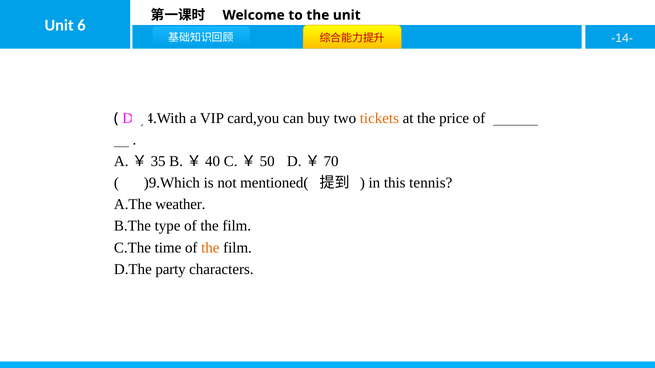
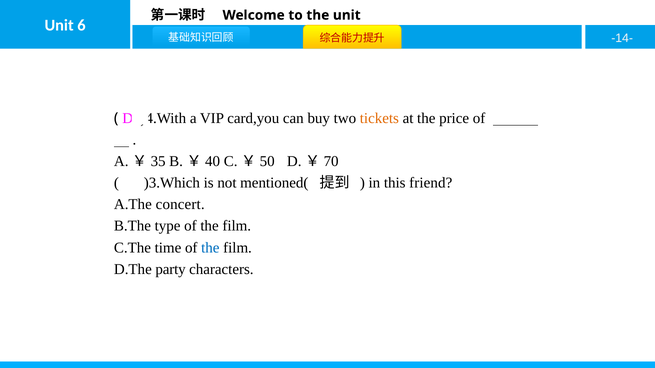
)9.Which: )9.Which -> )3.Which (172, 183)
tennis: tennis -> friend (431, 183)
weather: weather -> concert (180, 205)
the colour: orange -> blue (210, 248)
